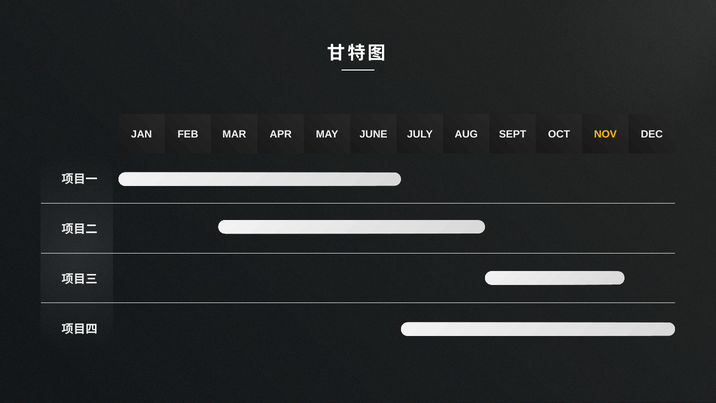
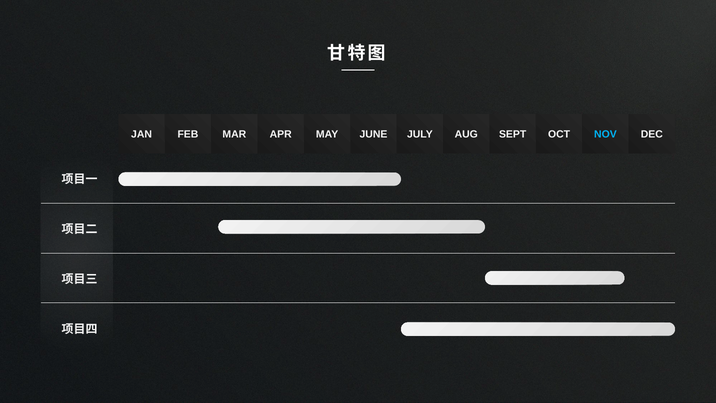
NOV colour: yellow -> light blue (605, 134)
